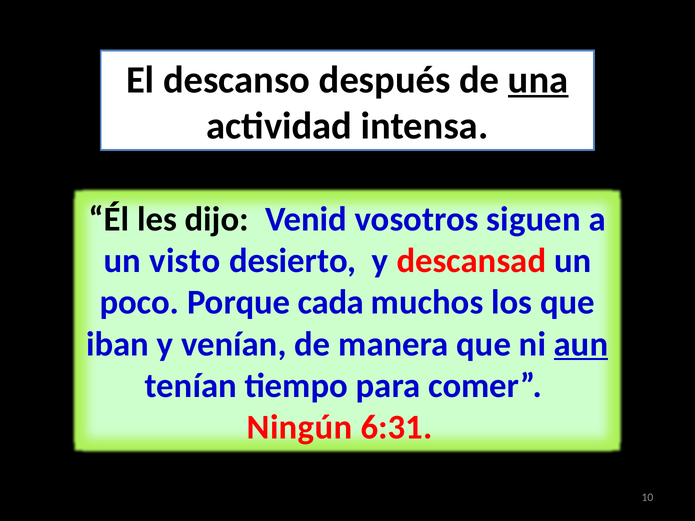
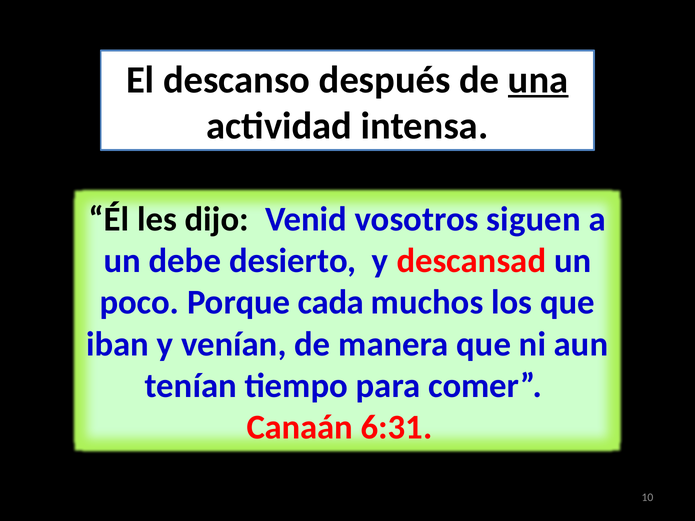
visto: visto -> debe (185, 261)
aun underline: present -> none (581, 344)
Ningún: Ningún -> Canaán (300, 428)
